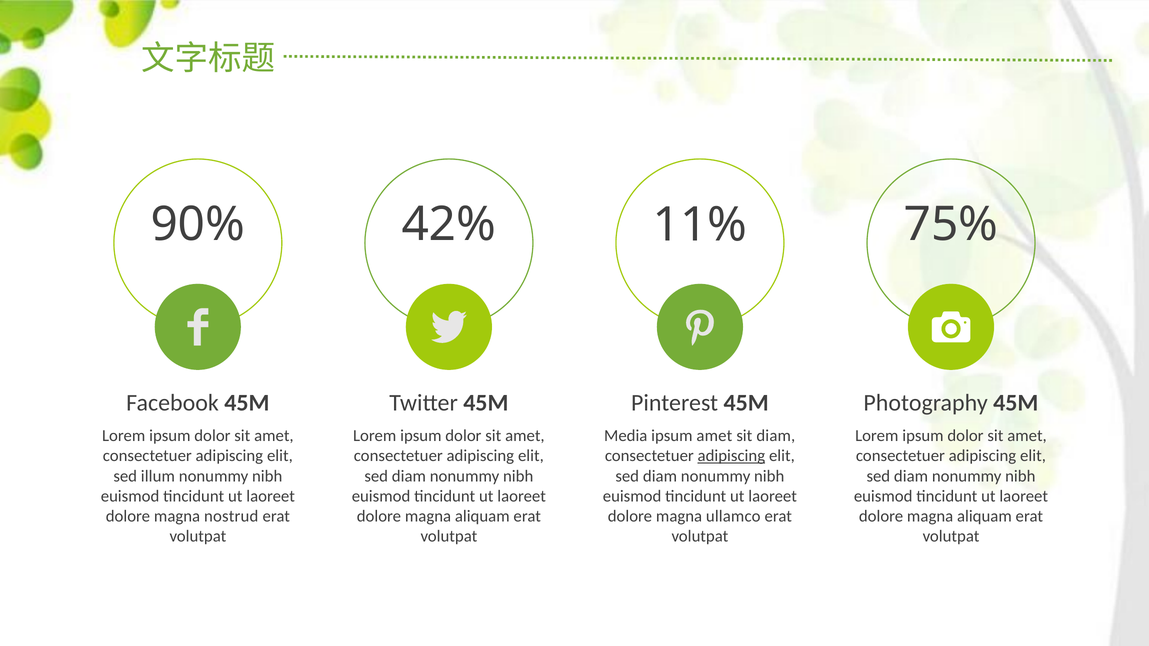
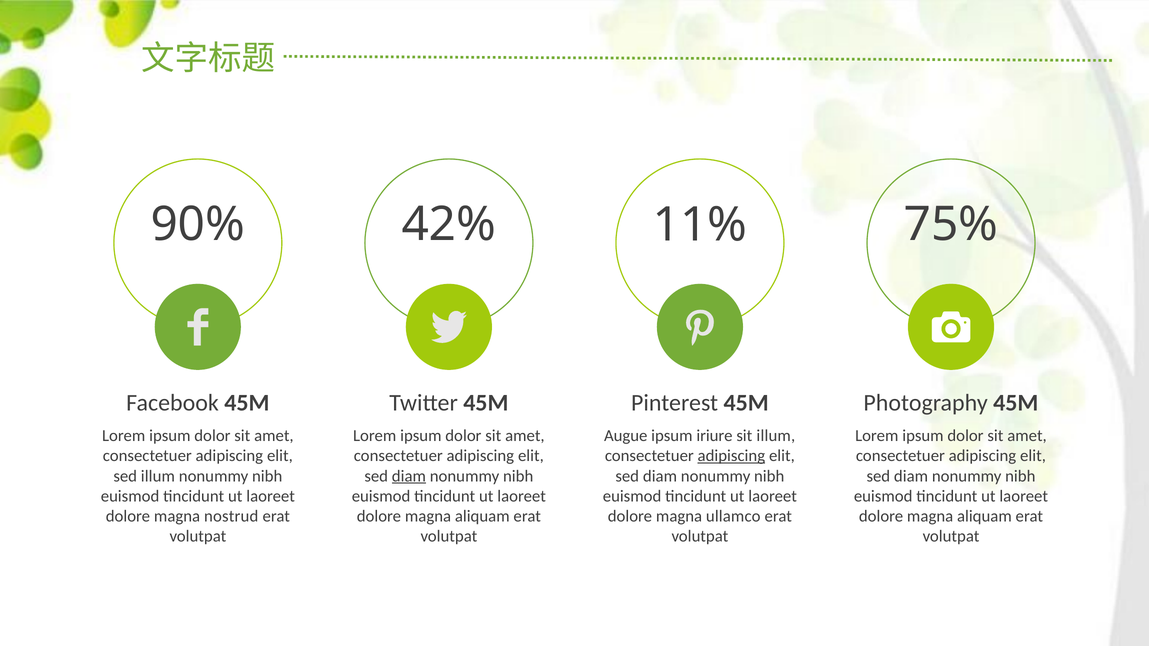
Media: Media -> Augue (626, 436)
ipsum amet: amet -> iriure (714, 436)
sit diam: diam -> illum (776, 436)
diam underline: none -> present (409, 476)
